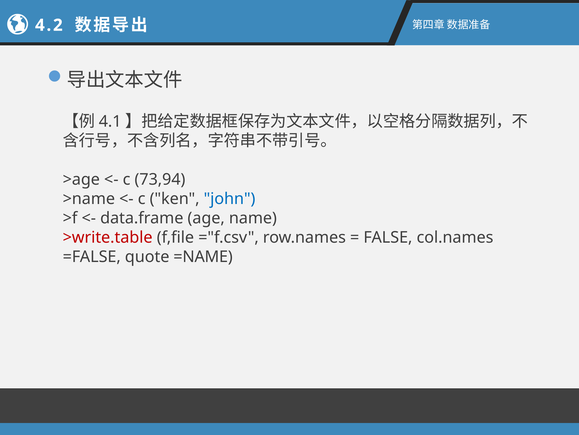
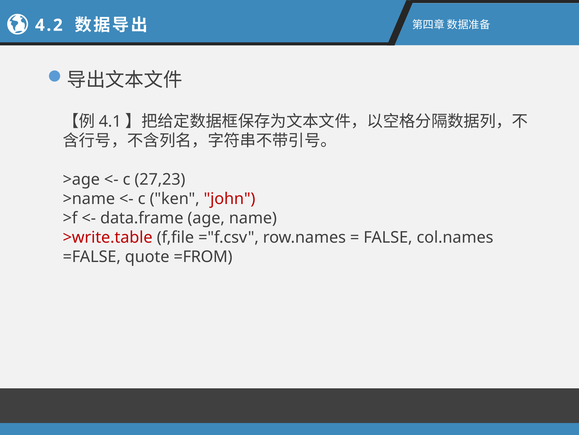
73,94: 73,94 -> 27,23 (160, 179)
john colour: blue -> red (230, 199)
=NAME: =NAME -> =FROM (203, 257)
